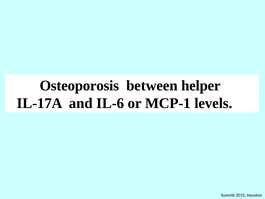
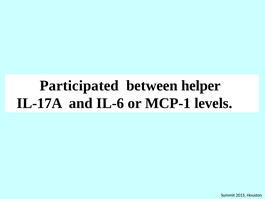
Osteoporosis: Osteoporosis -> Participated (79, 85)
